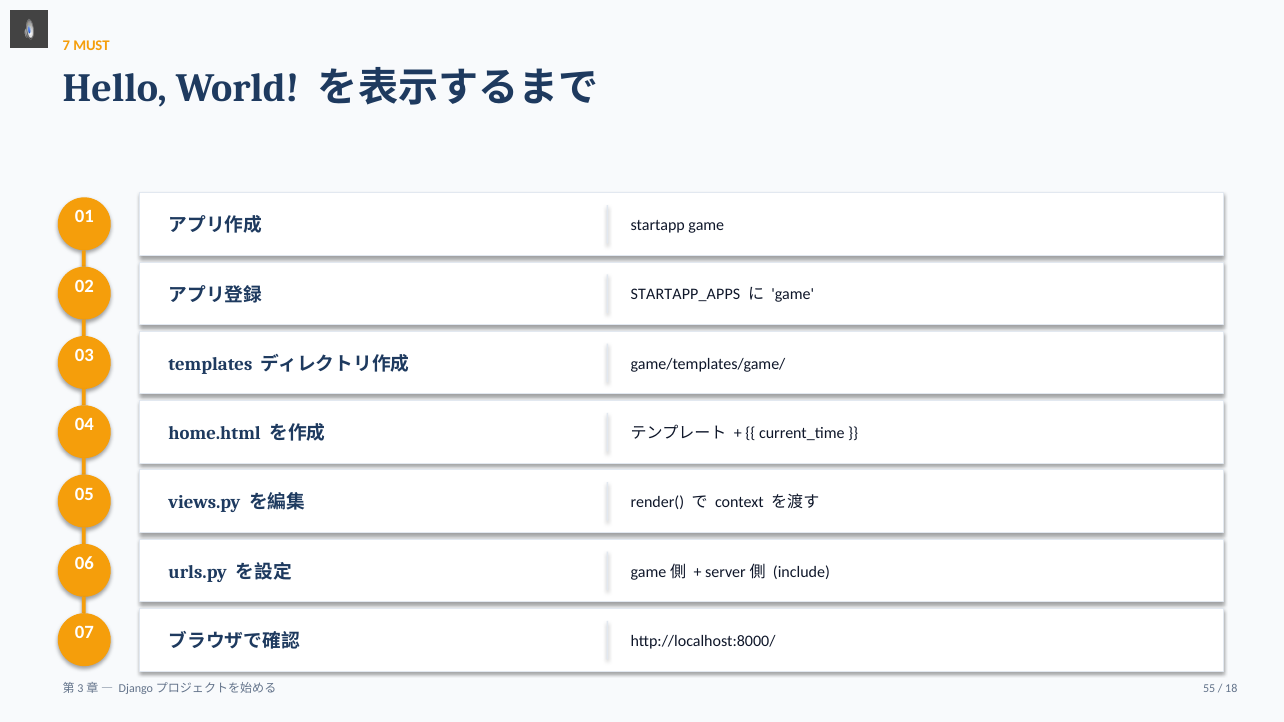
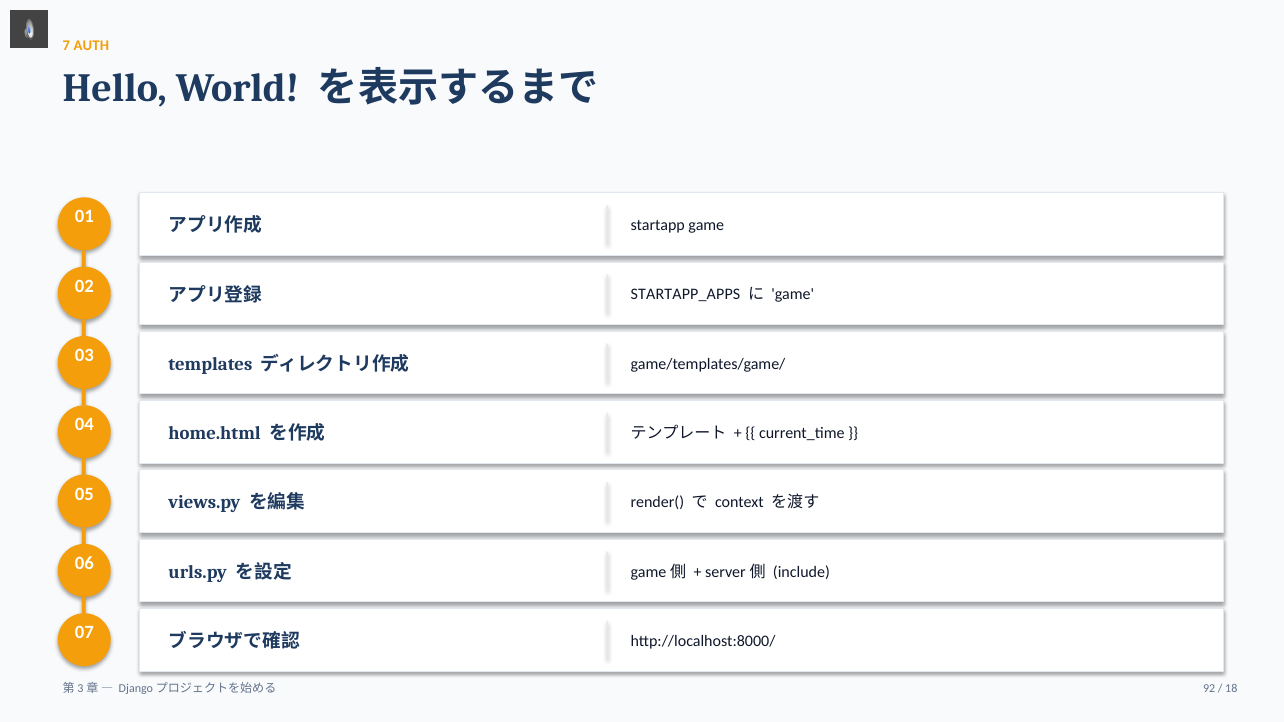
MUST: MUST -> AUTH (91, 45)
55: 55 -> 92 (1209, 689)
